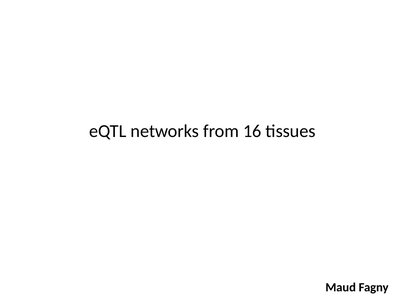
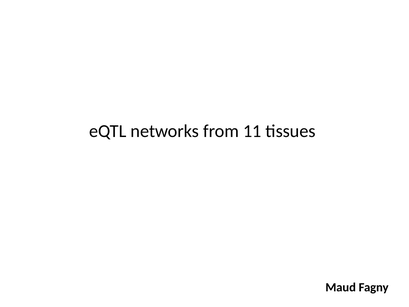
16: 16 -> 11 (252, 131)
